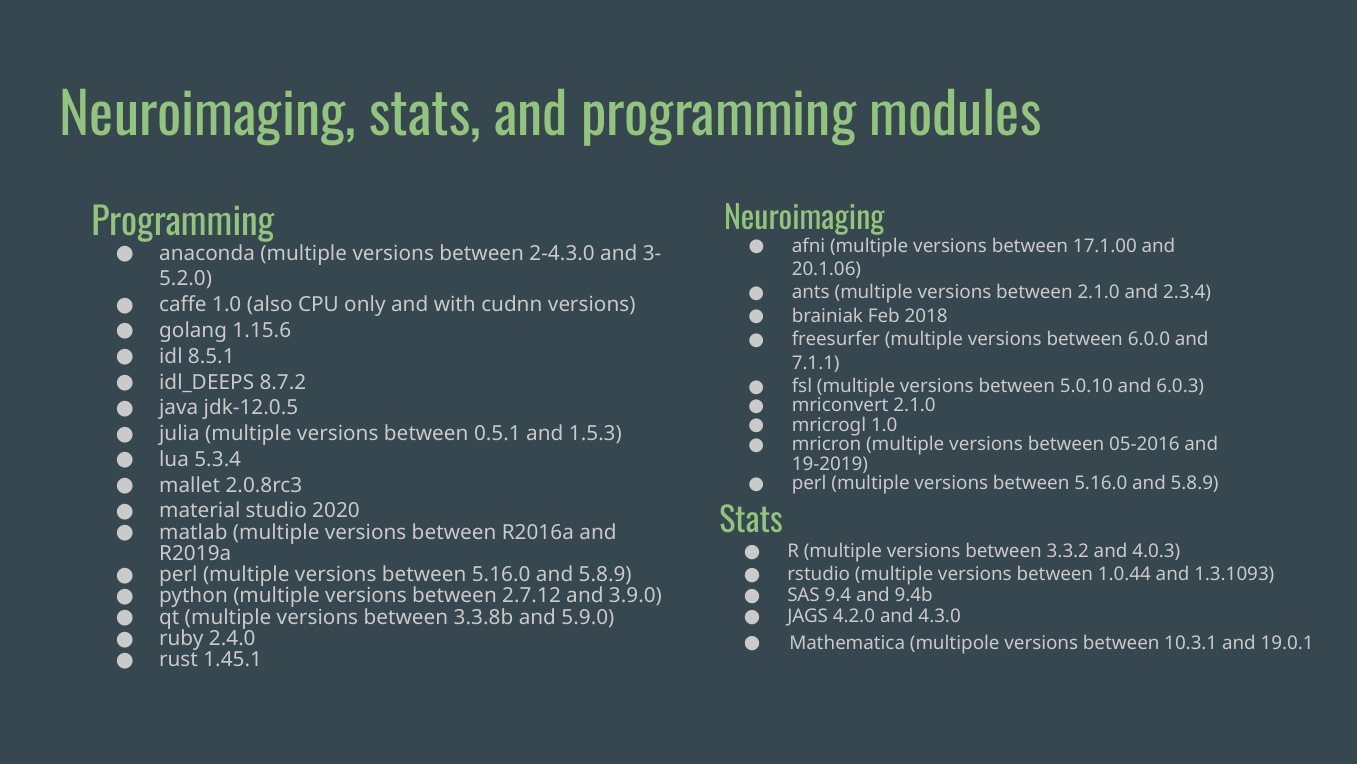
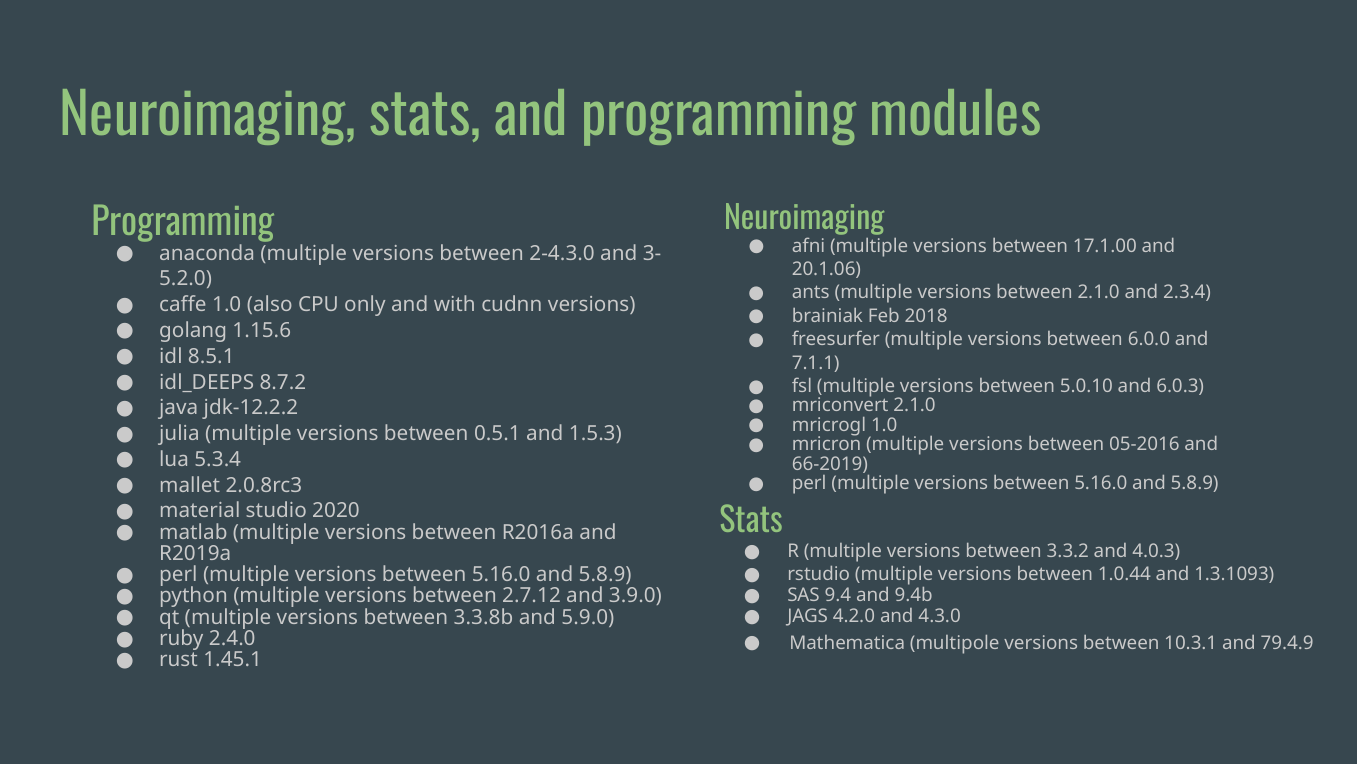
jdk-12.0.5: jdk-12.0.5 -> jdk-12.2.2 (251, 408)
19-2019: 19-2019 -> 66-2019 (830, 464)
19.0.1: 19.0.1 -> 79.4.9 (1287, 642)
